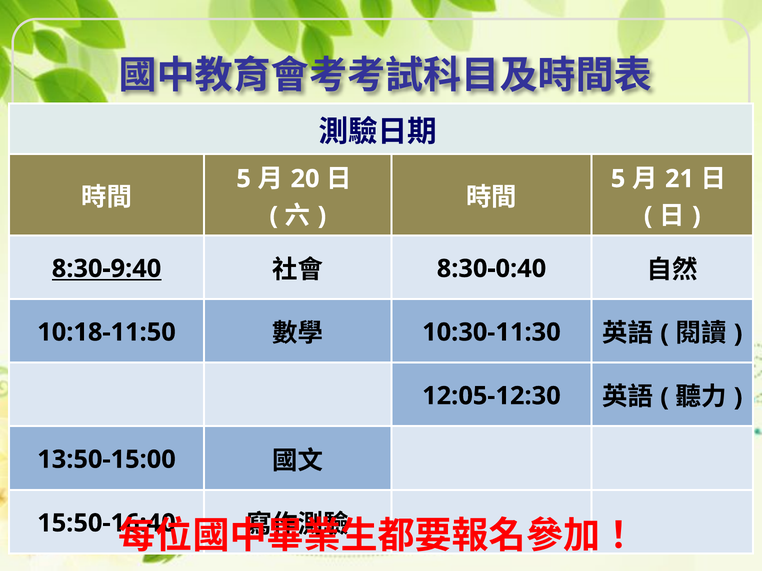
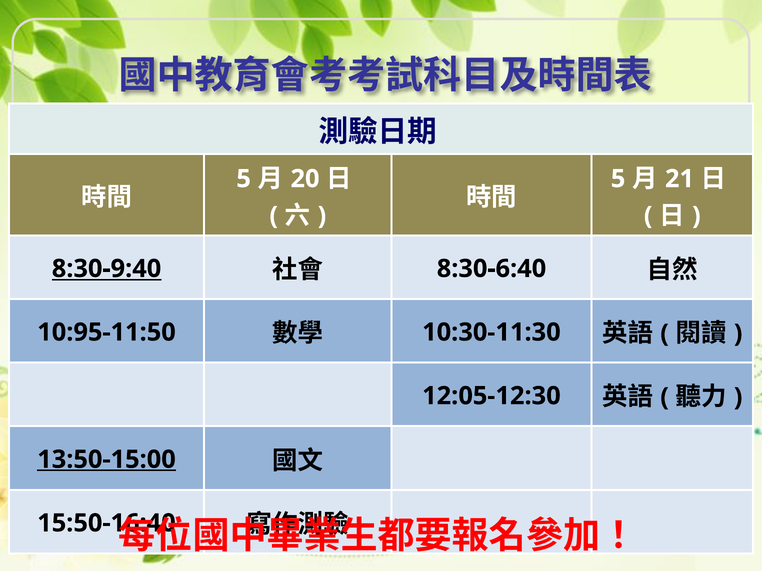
8:30-0:40: 8:30-0:40 -> 8:30-6:40 (491, 269)
10:18-11:50: 10:18-11:50 -> 10:95-11:50 (107, 333)
13:50-15:00 underline: none -> present (107, 460)
